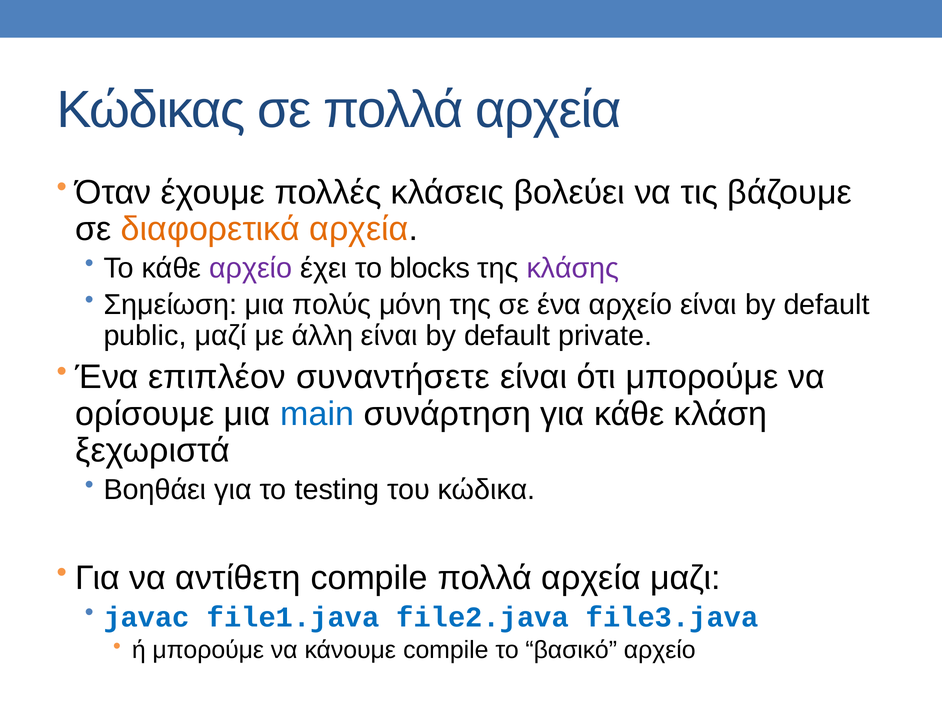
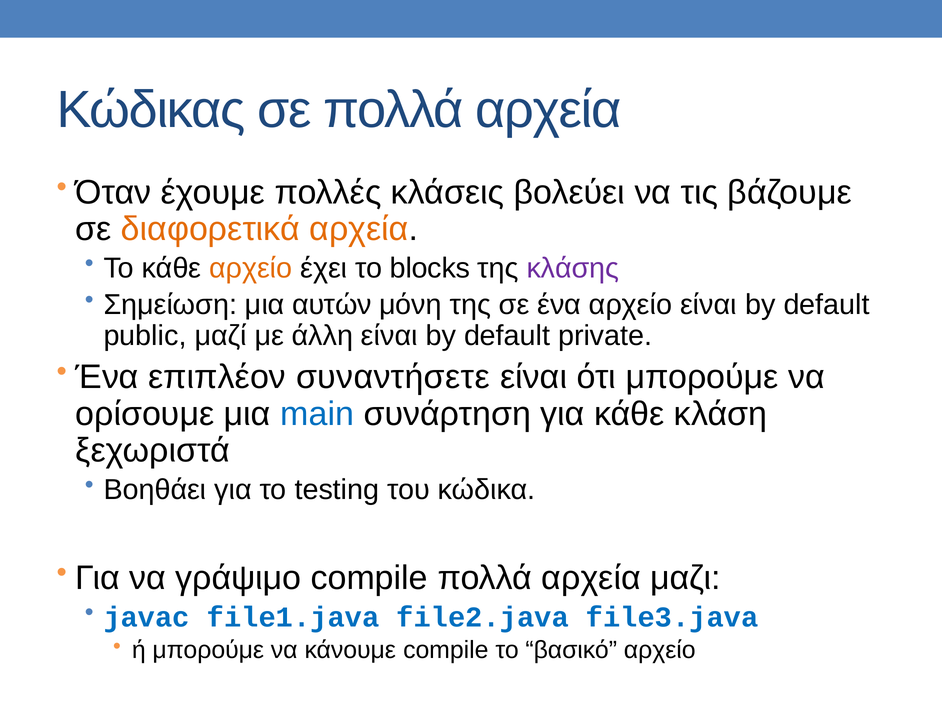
αρχείο colour: purple -> orange (251, 268)
πολύς: πολύς -> αυτών (332, 305)
αντίθετη: αντίθετη -> γράψιμο (238, 578)
